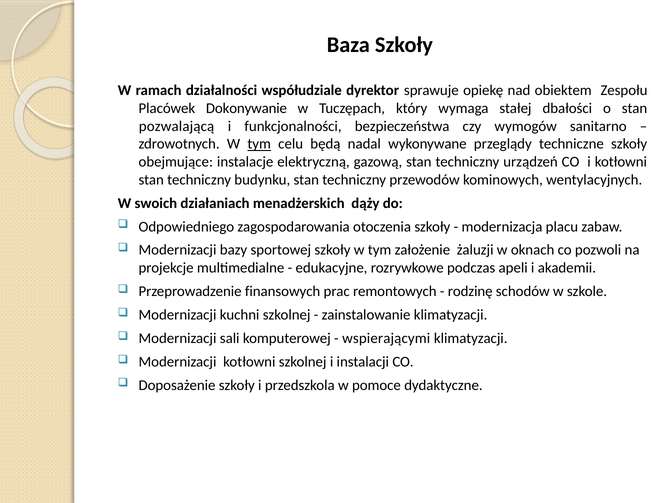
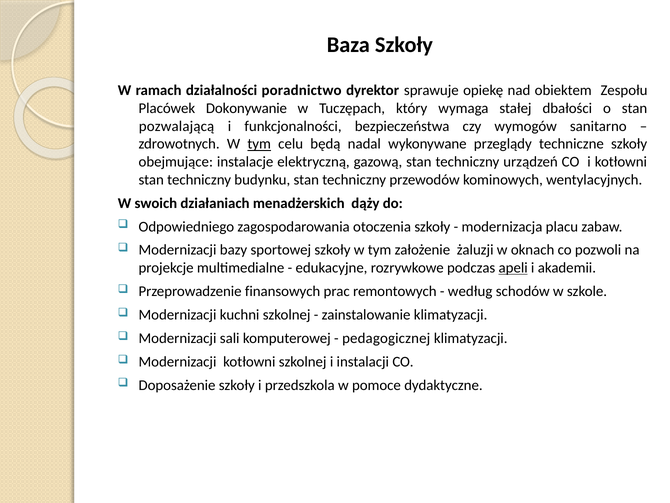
współudziale: współudziale -> poradnictwo (302, 90)
apeli underline: none -> present (513, 268)
rodzinę: rodzinę -> według (470, 291)
wspierającymi: wspierającymi -> pedagogicznej (386, 338)
